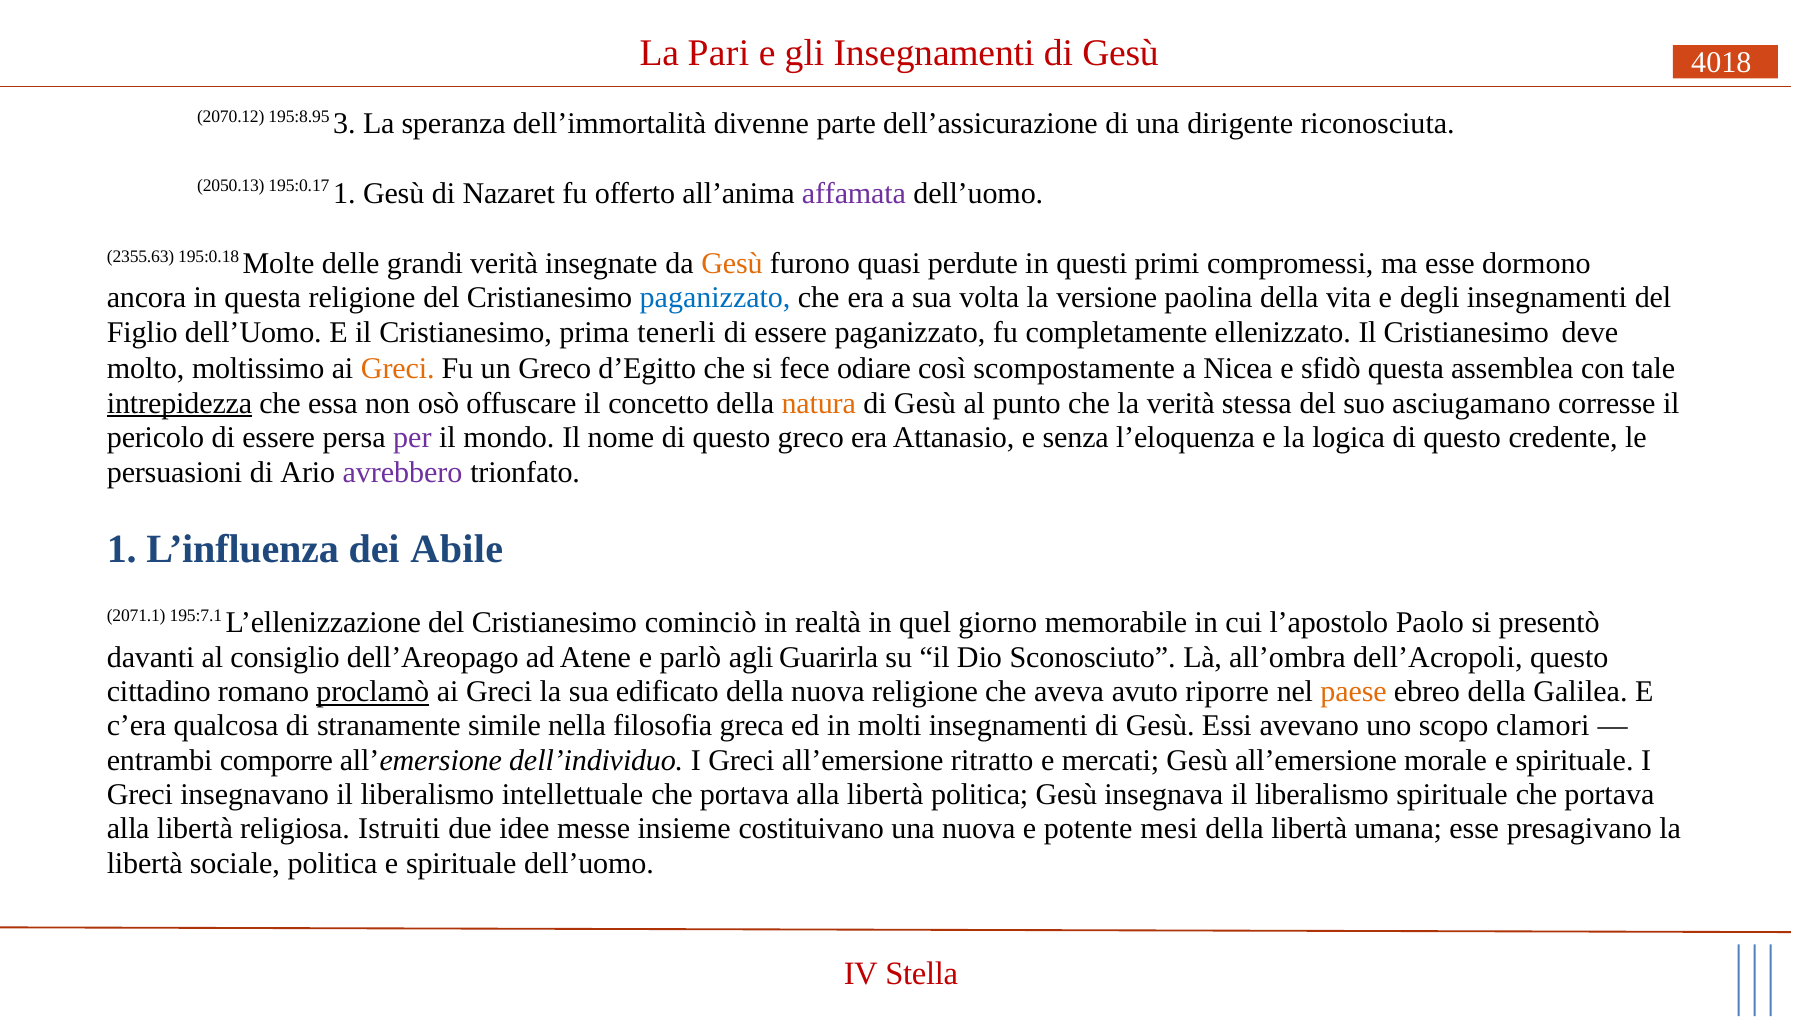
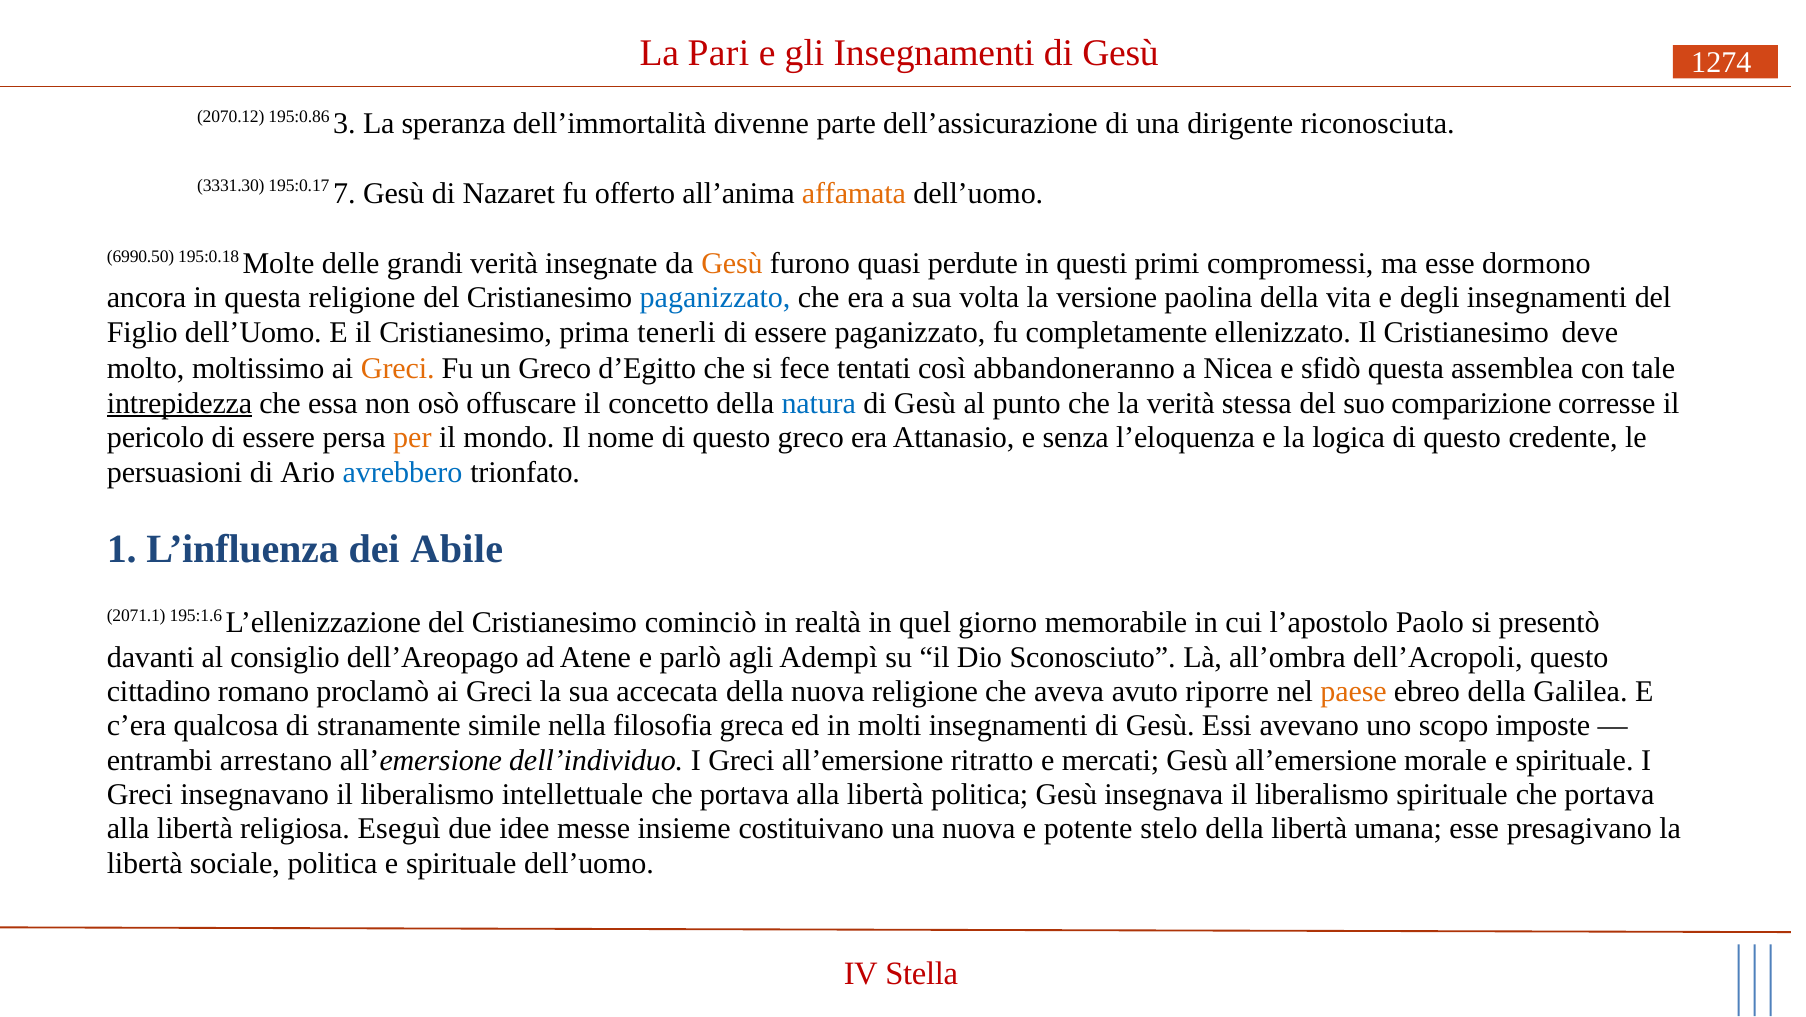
4018: 4018 -> 1274 (1721, 62)
195:8.95: 195:8.95 -> 195:0.86 (299, 117)
2050.13: 2050.13 -> 3331.30 (231, 186)
195:0.17 1: 1 -> 7 (344, 193)
affamata colour: purple -> orange (854, 193)
2355.63: 2355.63 -> 6990.50 (141, 256)
odiare: odiare -> tentati (874, 369)
scompostamente: scompostamente -> abbandoneranno (1074, 369)
natura colour: orange -> blue (819, 403)
asciugamano: asciugamano -> comparizione (1472, 403)
per colour: purple -> orange (412, 438)
avrebbero colour: purple -> blue (403, 473)
195:7.1: 195:7.1 -> 195:1.6 (196, 616)
Guarirla: Guarirla -> Adempì (828, 657)
proclamò underline: present -> none (373, 692)
edificato: edificato -> accecata (667, 692)
clamori: clamori -> imposte (1543, 726)
comporre: comporre -> arrestano (276, 760)
Istruiti: Istruiti -> Eseguì (399, 829)
mesi: mesi -> stelo (1169, 829)
